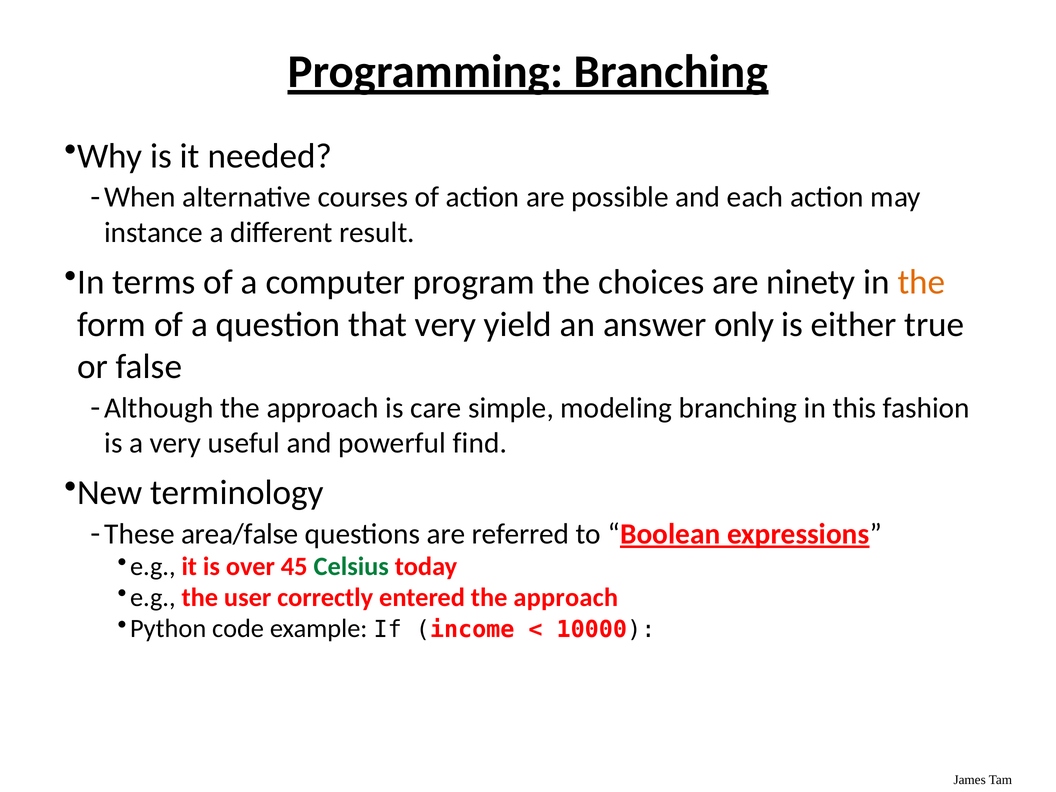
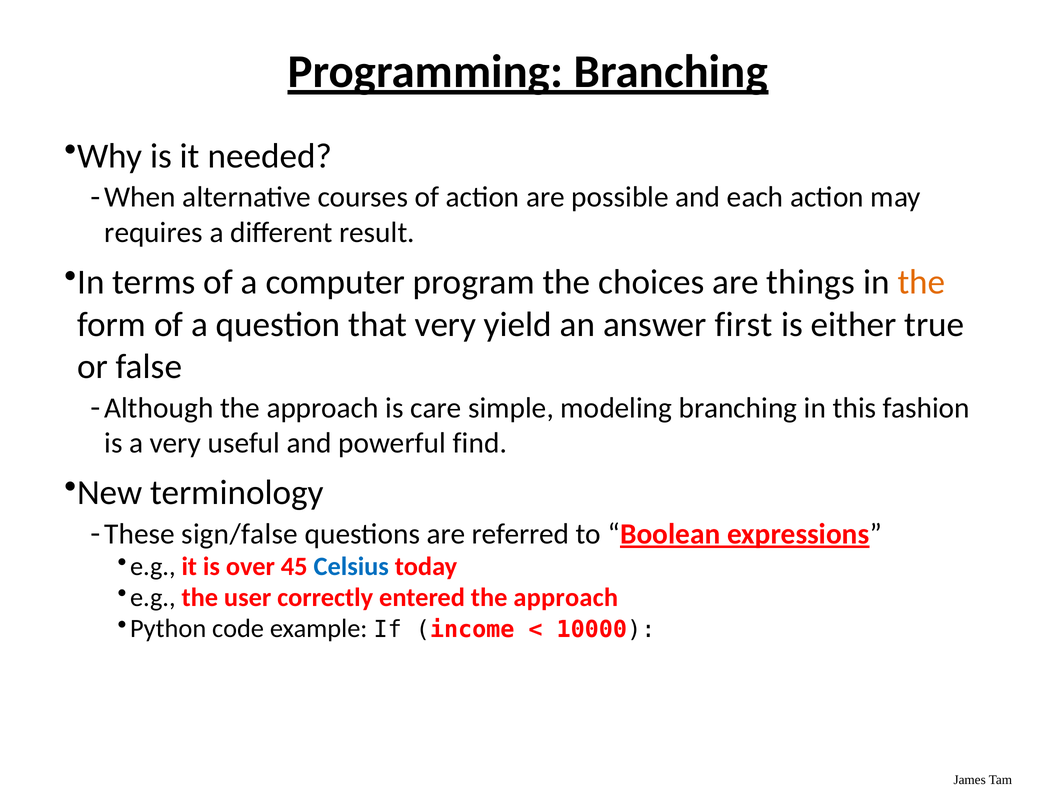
instance: instance -> requires (154, 232)
ninety: ninety -> things (811, 282)
only: only -> first (744, 324)
area/false: area/false -> sign/false (240, 534)
Celsius colour: green -> blue (351, 566)
